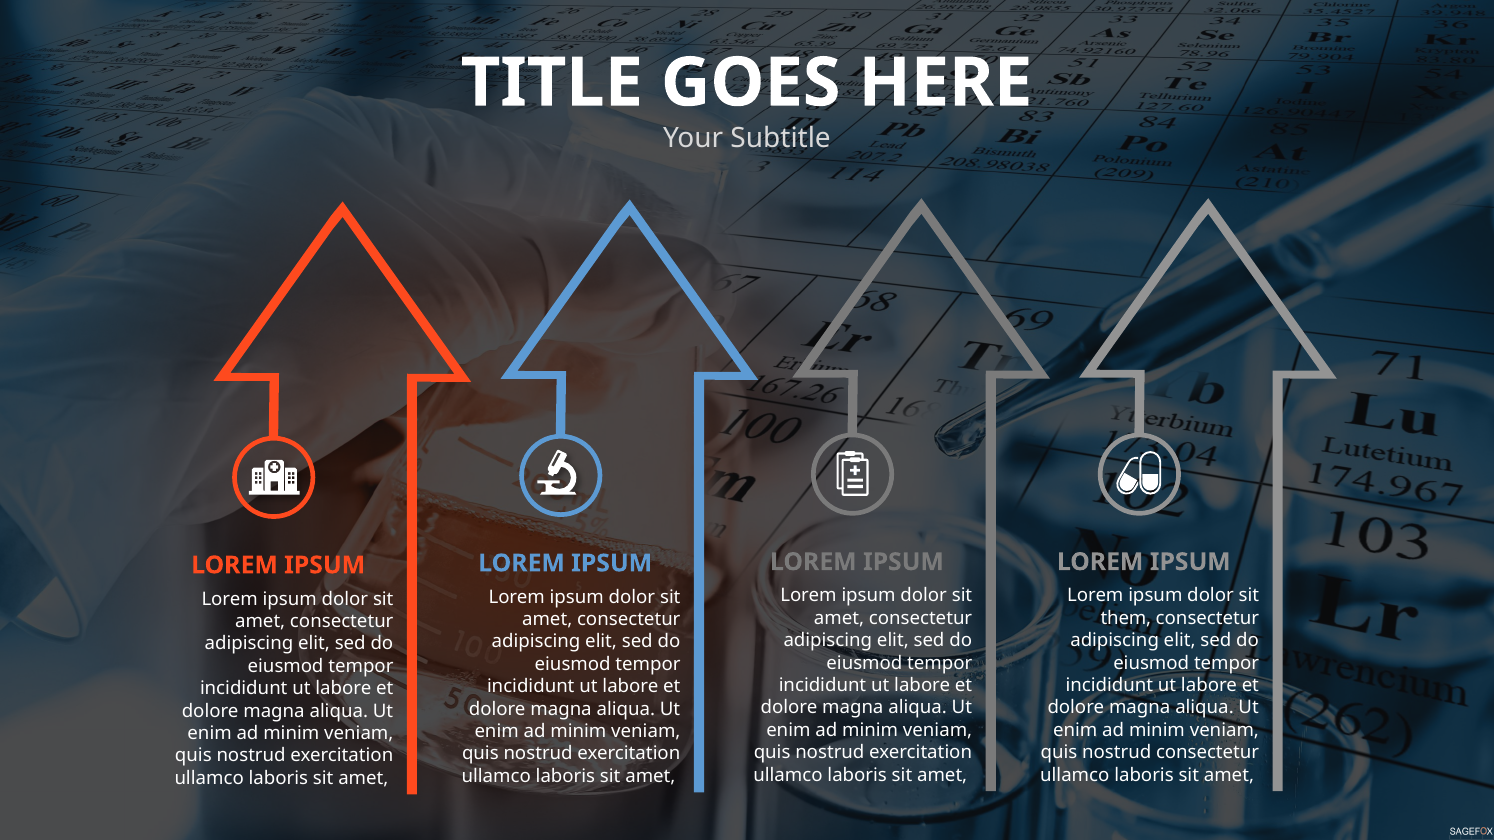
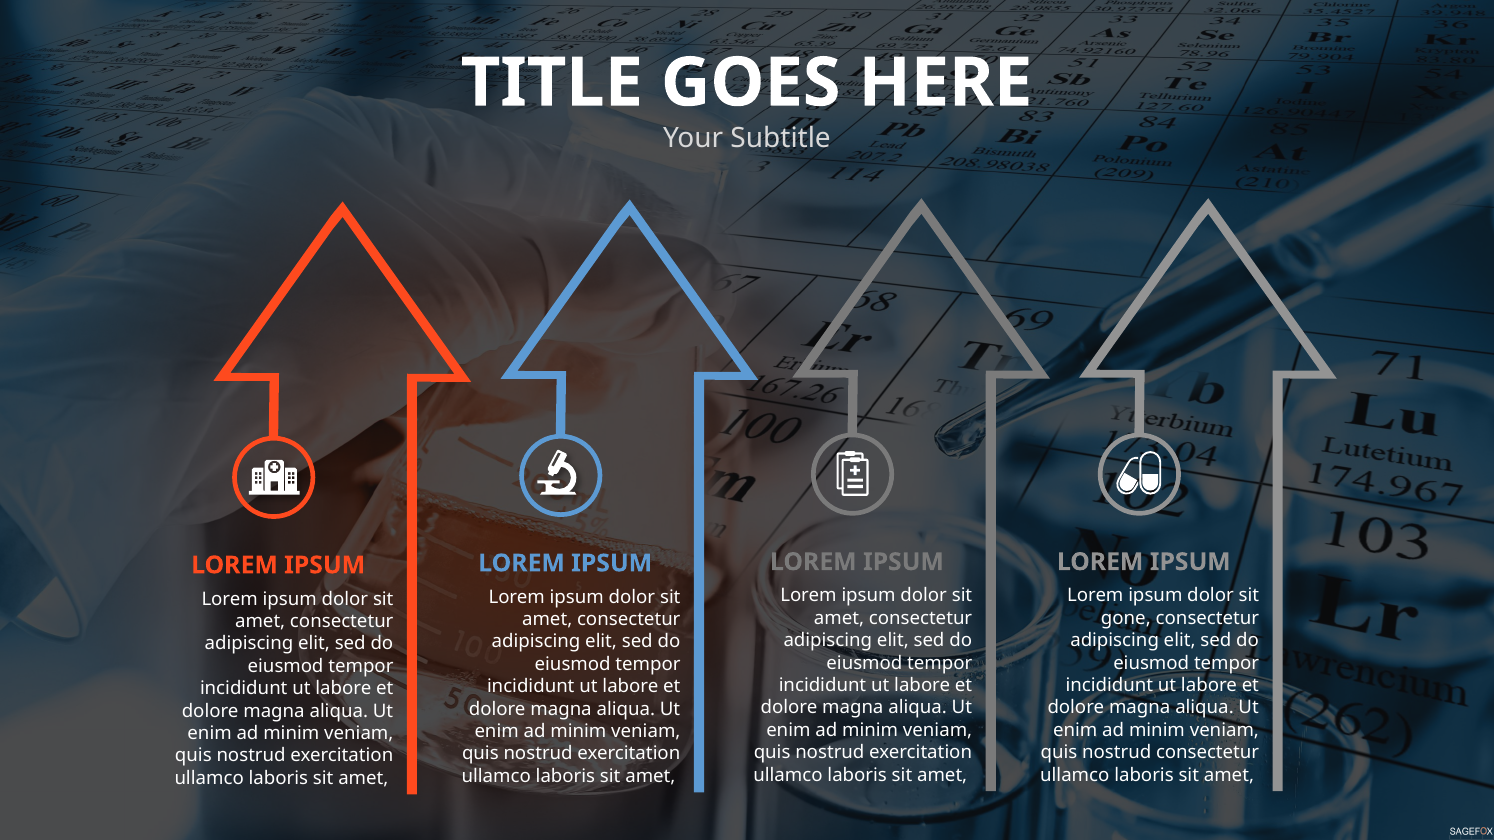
them: them -> gone (1126, 618)
